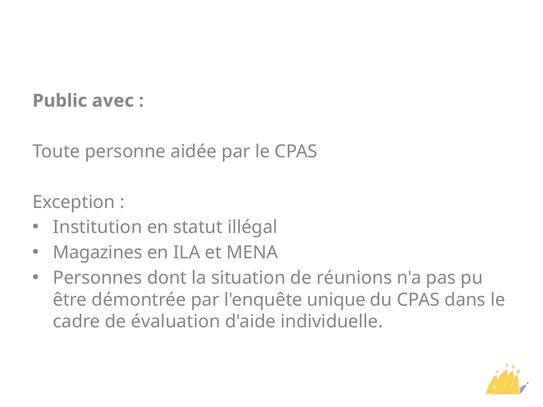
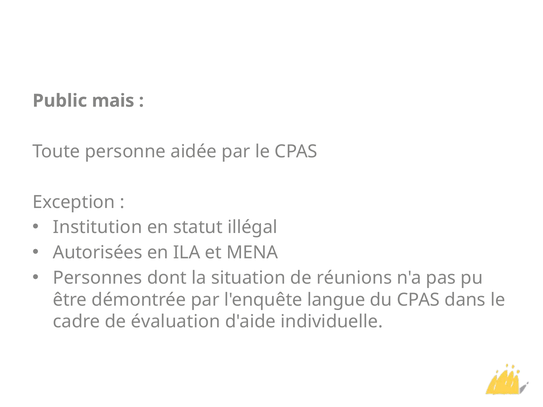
avec: avec -> mais (113, 101)
Magazines: Magazines -> Autorisées (98, 253)
unique: unique -> langue (336, 300)
